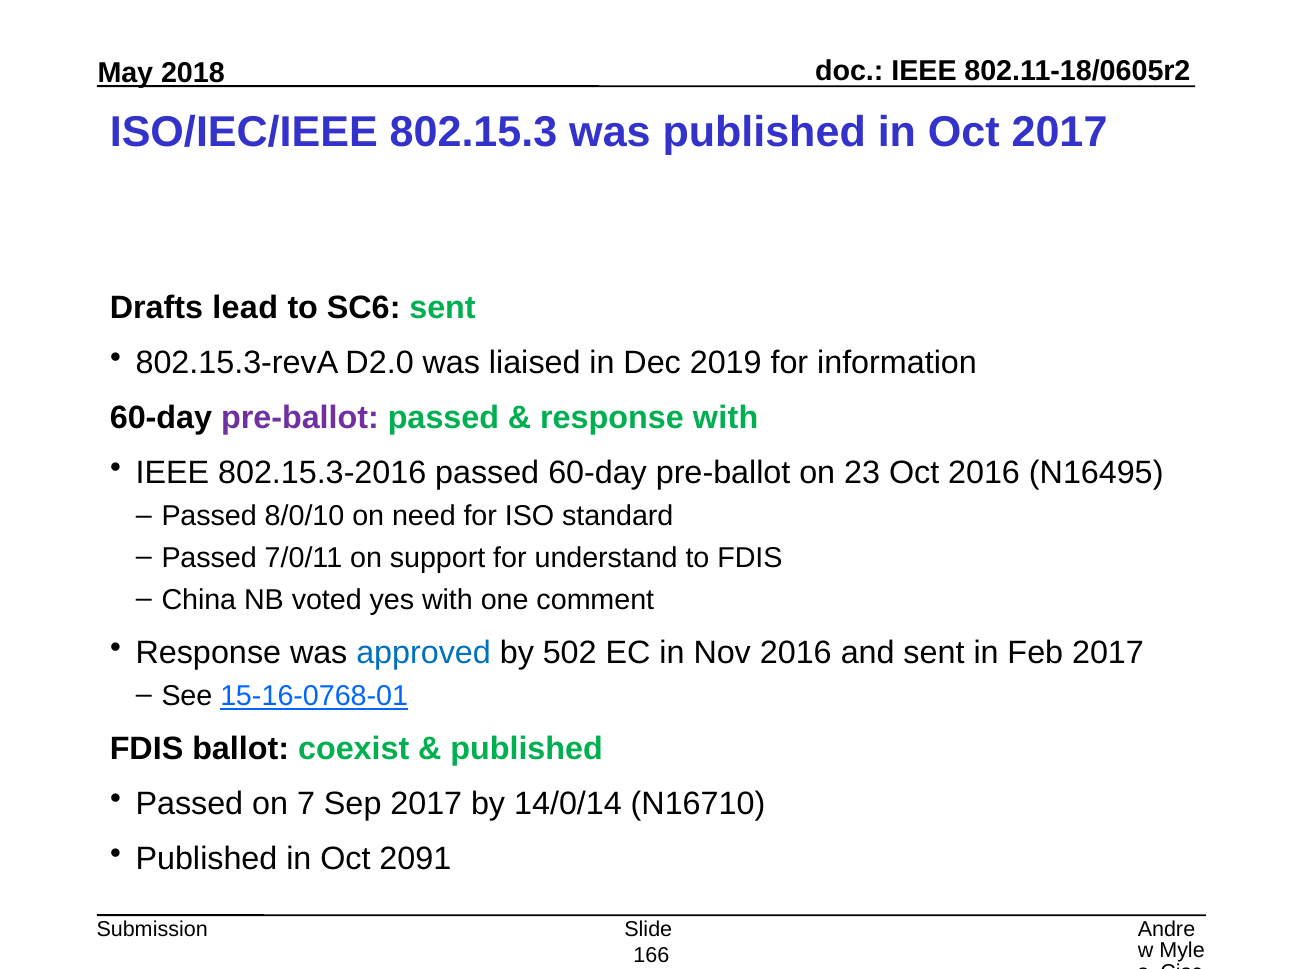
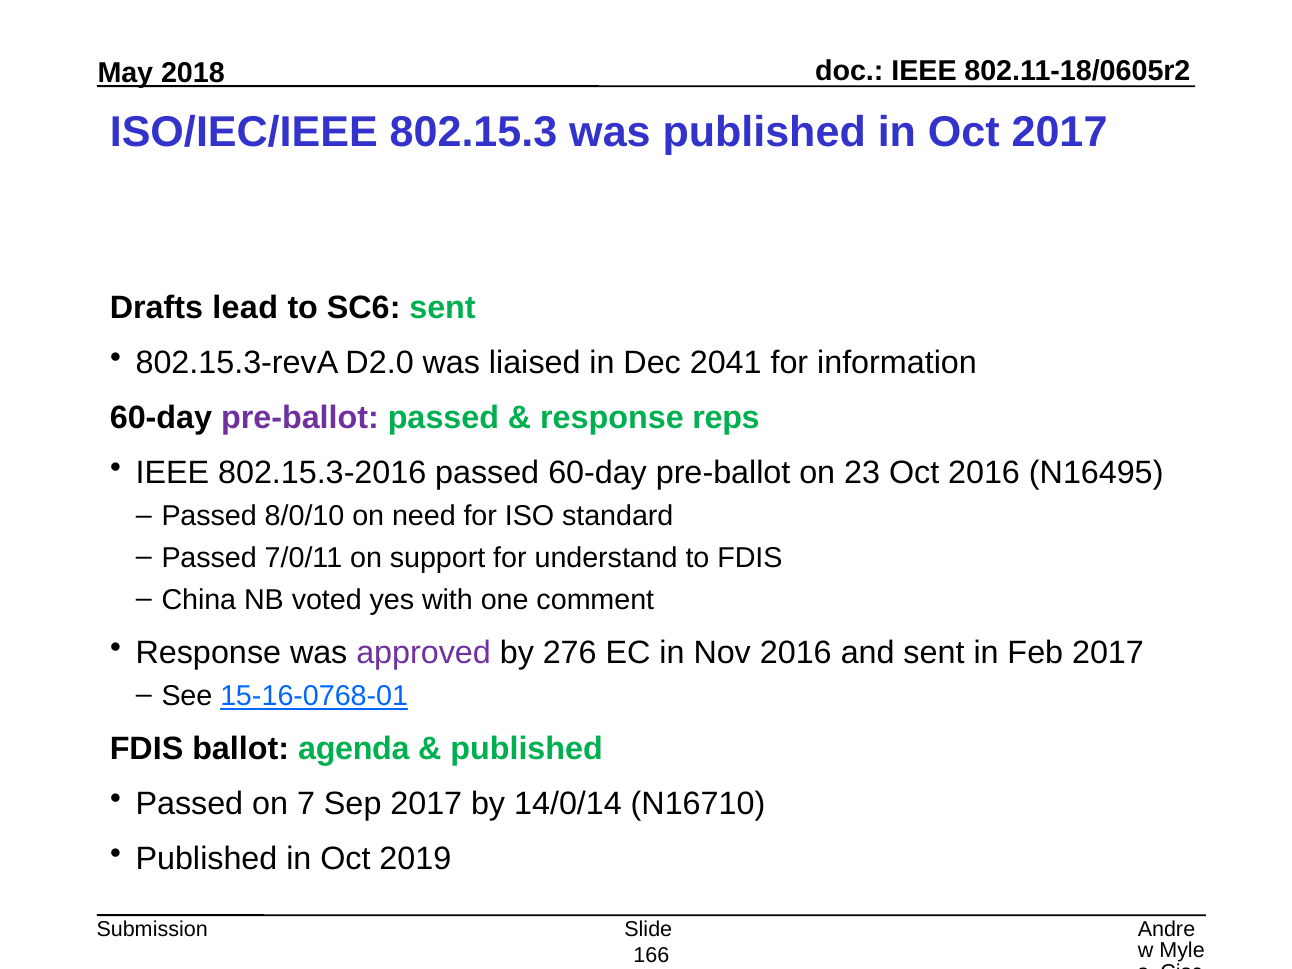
2019: 2019 -> 2041 (726, 363)
response with: with -> reps (726, 418)
approved colour: blue -> purple (424, 653)
502: 502 -> 276 (570, 653)
coexist: coexist -> agenda (354, 749)
2091: 2091 -> 2019 (415, 859)
